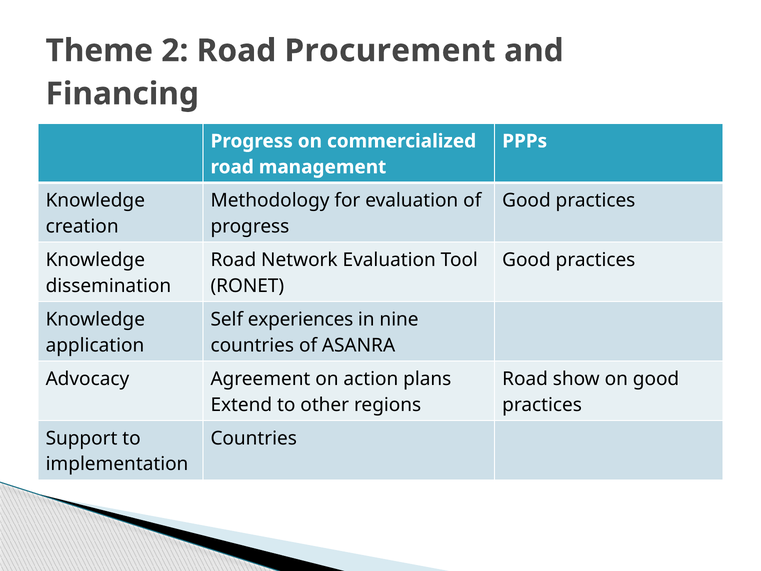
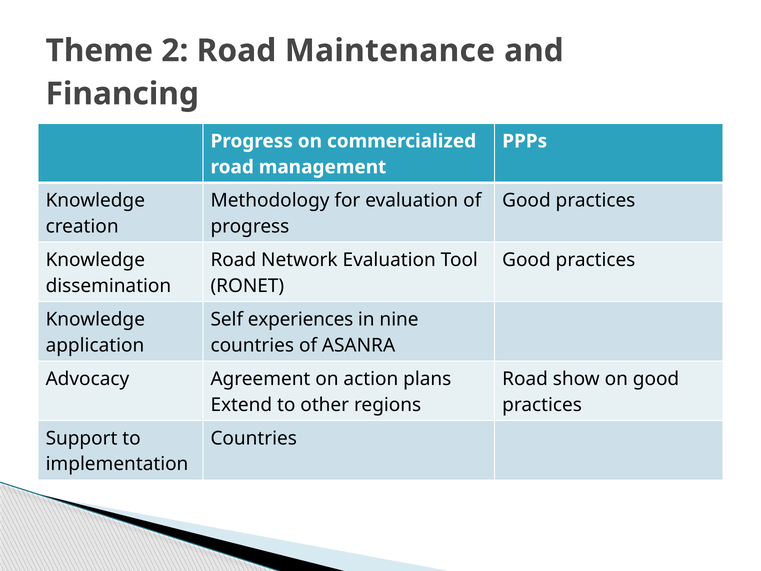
Procurement: Procurement -> Maintenance (390, 51)
